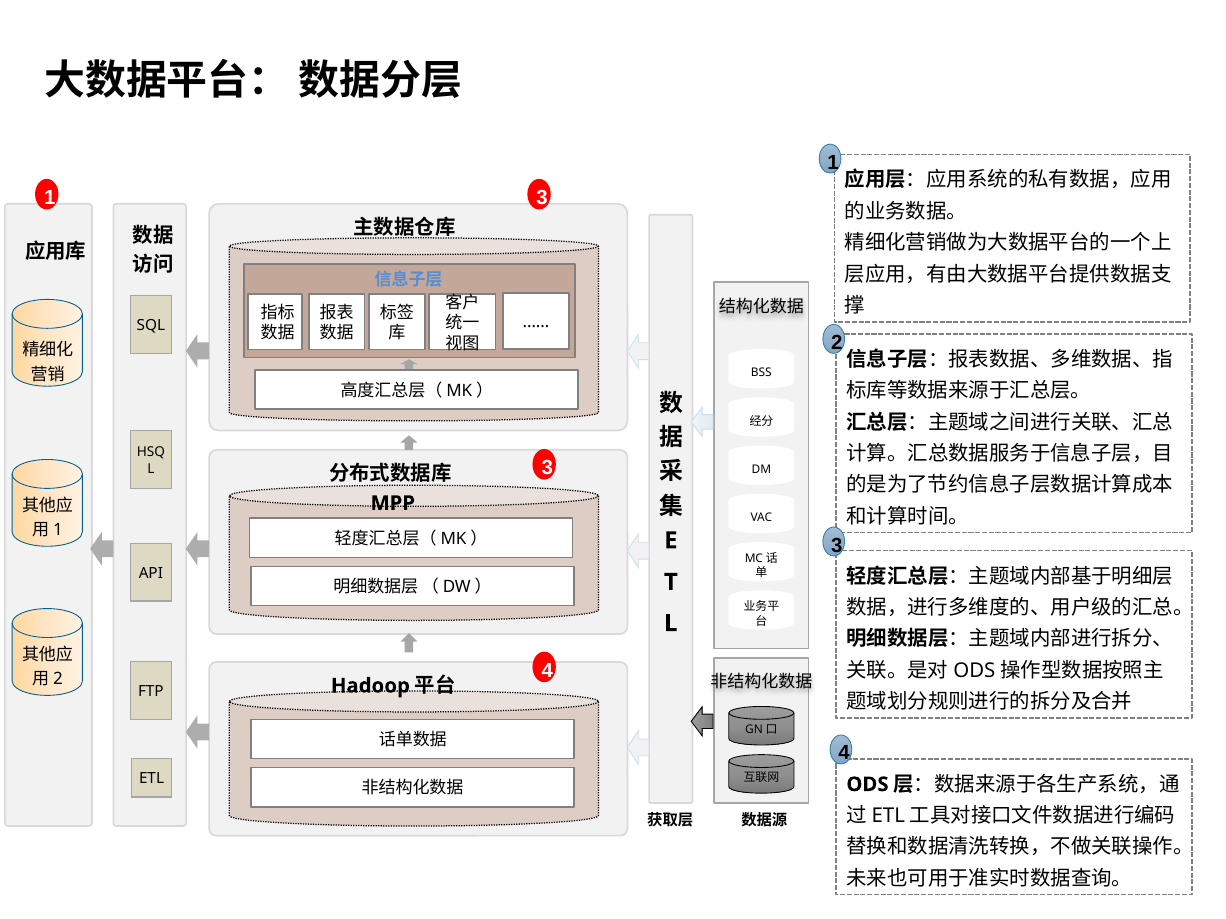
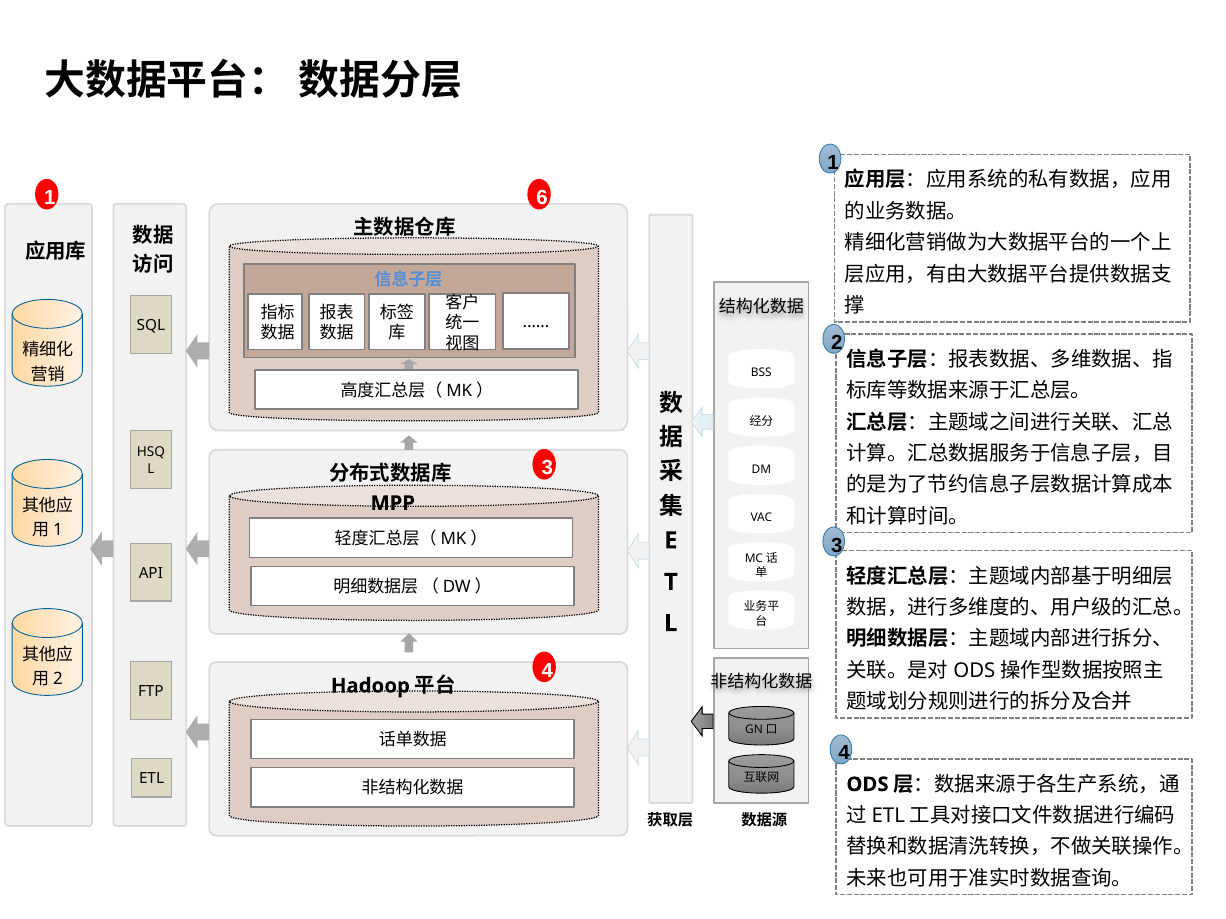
1 3: 3 -> 6 (542, 198)
